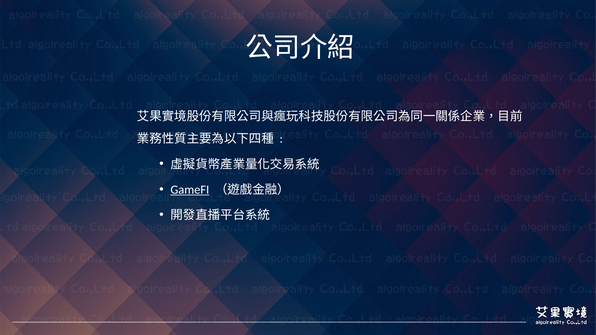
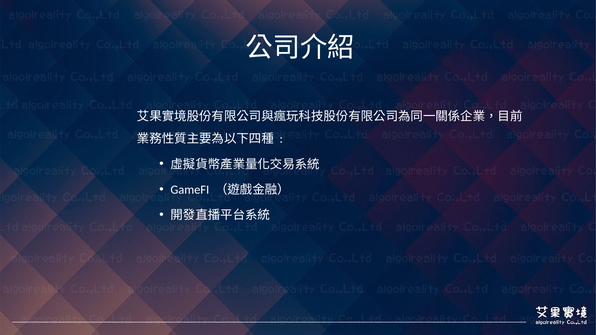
GameFI underline: present -> none (190, 190)
